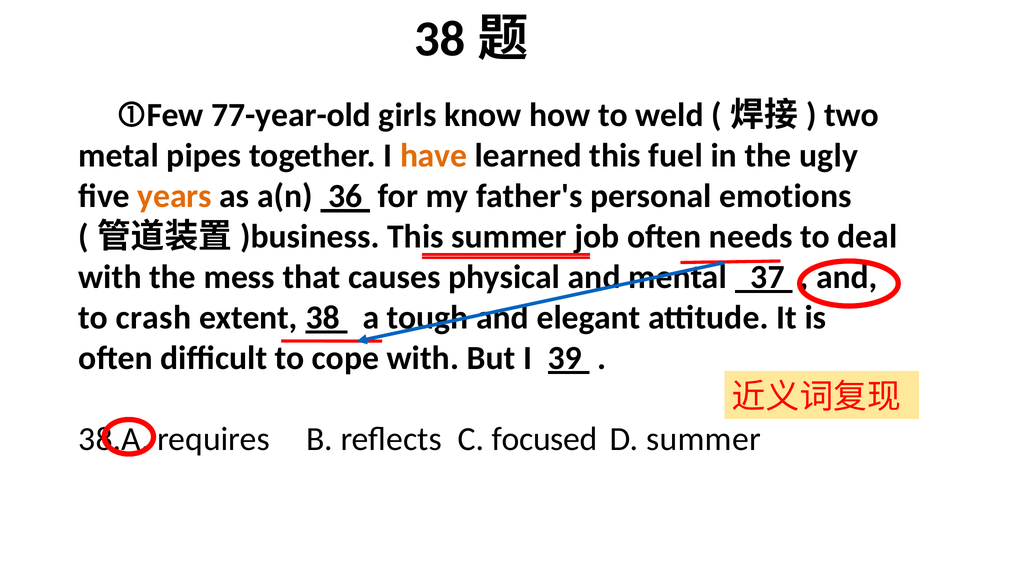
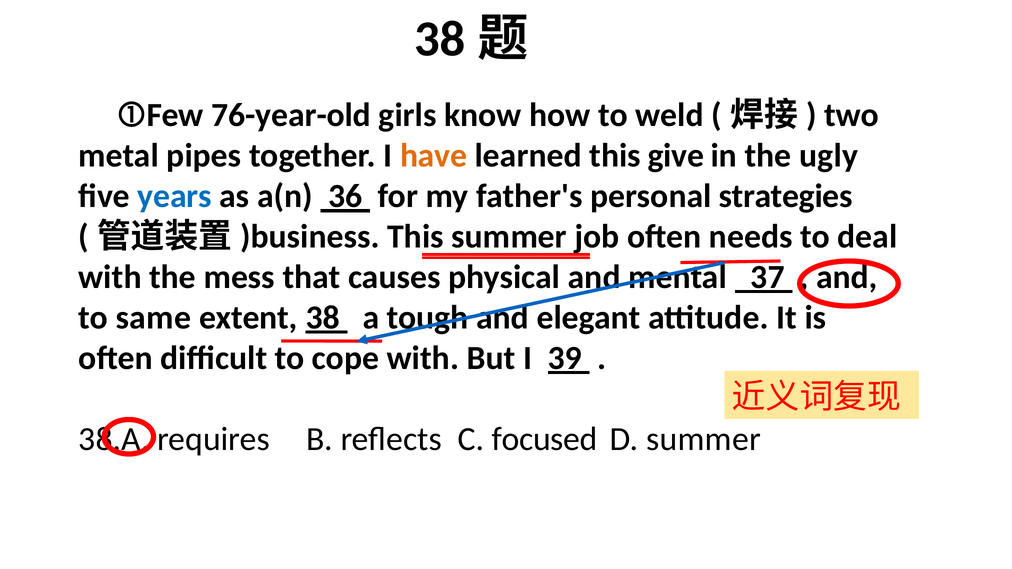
77-year-old: 77-year-old -> 76-year-old (291, 115)
fuel: fuel -> give (676, 156)
years colour: orange -> blue (175, 196)
emotions: emotions -> strategies (786, 196)
crash: crash -> same (153, 318)
